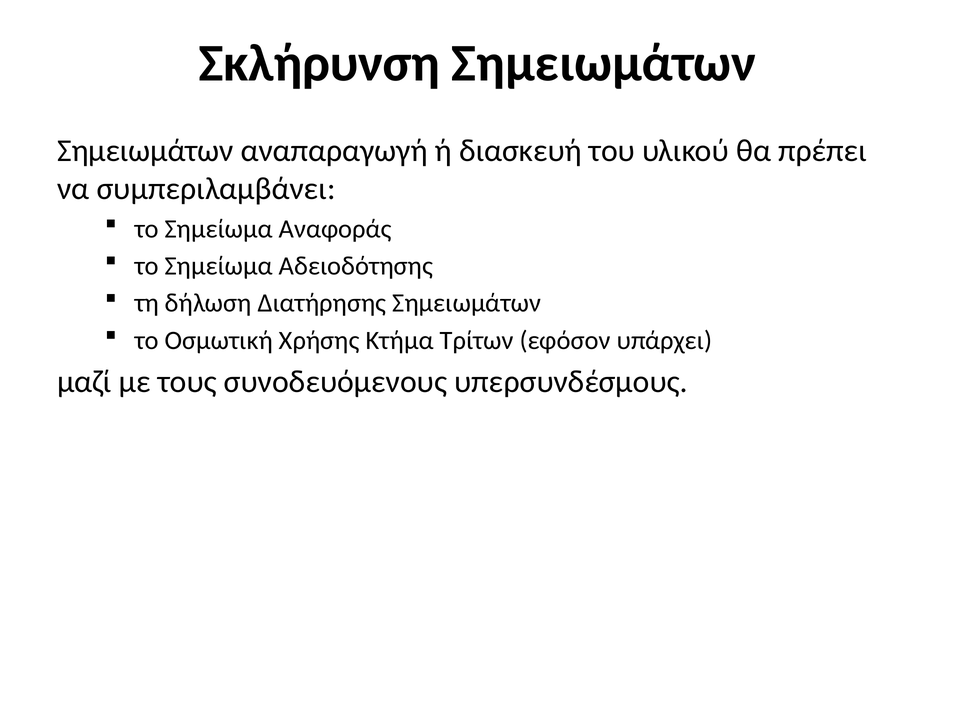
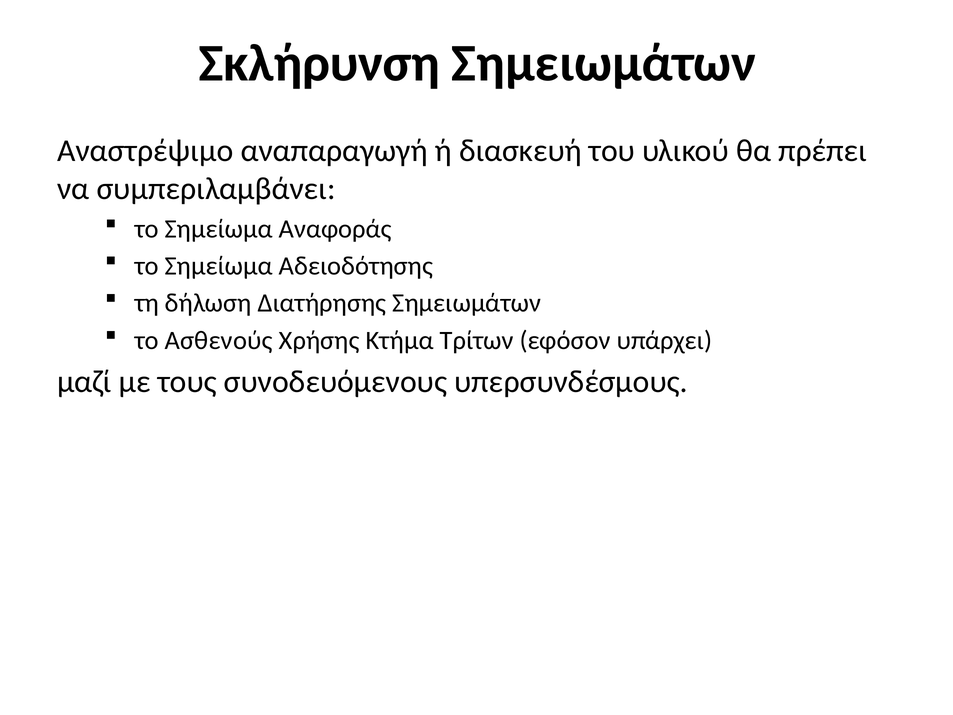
Σημειωμάτων: Σημειωμάτων -> Αναστρέψιμο (145, 151)
Οσμωτική: Οσμωτική -> Ασθενούς (219, 340)
